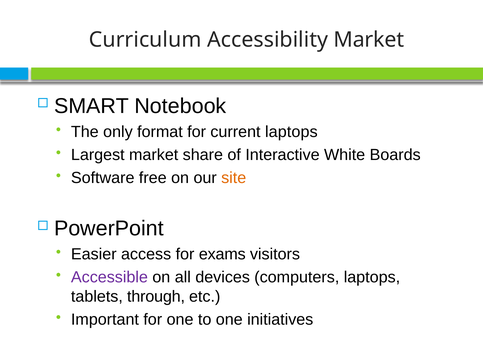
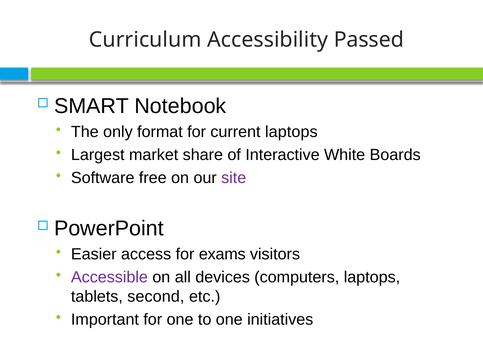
Accessibility Market: Market -> Passed (369, 40)
site colour: orange -> purple (234, 178)
through: through -> second (156, 297)
